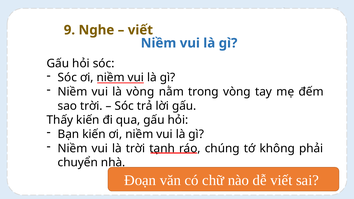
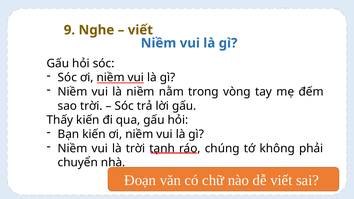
là vòng: vòng -> niềm (140, 92)
